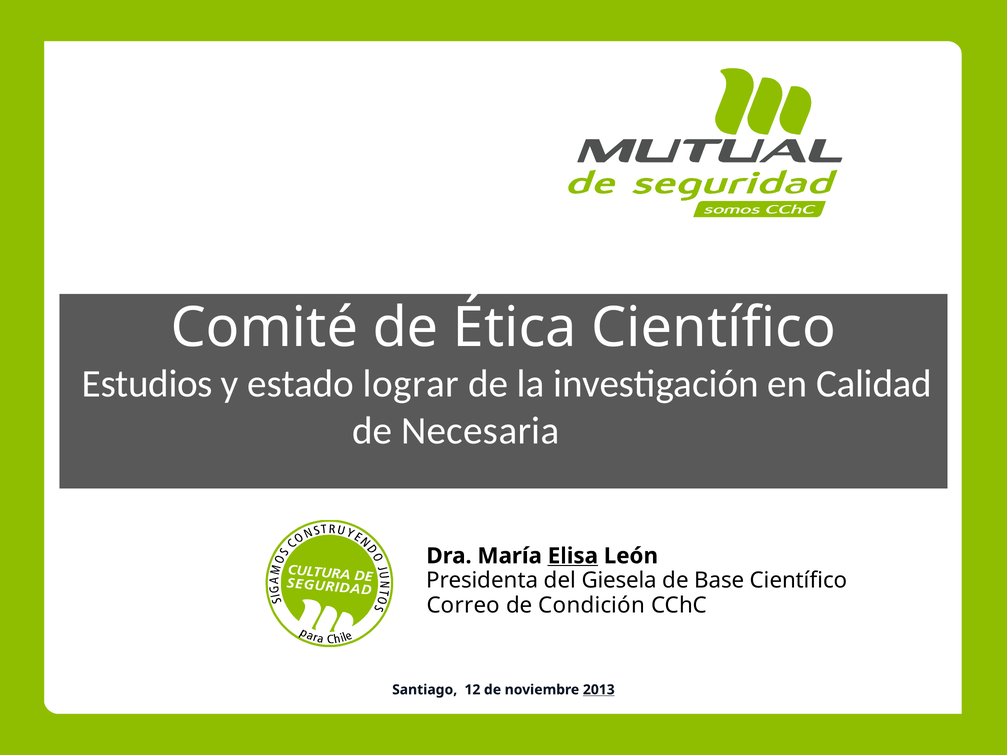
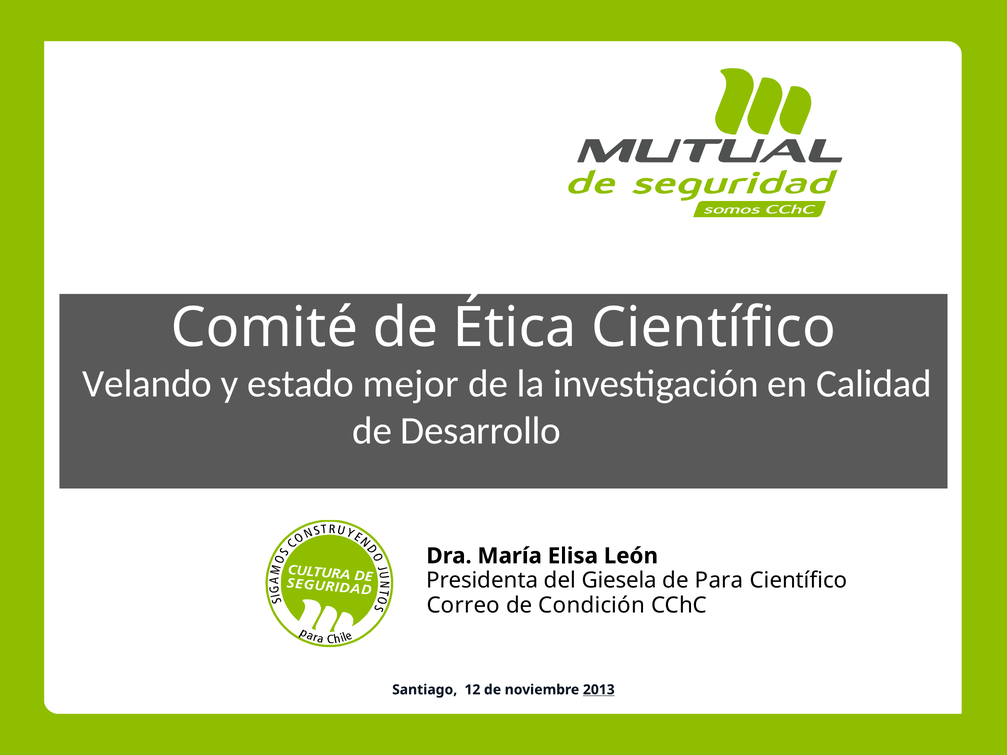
Estudios: Estudios -> Velando (147, 384)
lograr: lograr -> mejor (411, 384)
Necesaria: Necesaria -> Desarrollo (481, 431)
Elisa underline: present -> none (573, 556)
Base: Base -> Para (719, 581)
